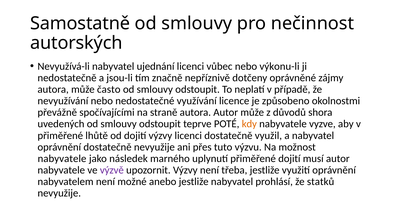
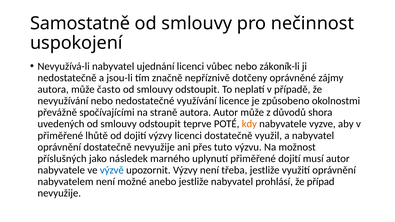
autorských: autorských -> uspokojení (76, 43)
výkonu-li: výkonu-li -> zákoník-li (280, 66)
nabyvatele: nabyvatele -> příslušných (62, 159)
výzvě colour: purple -> blue (112, 170)
statků: statků -> případ (321, 182)
